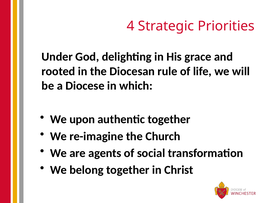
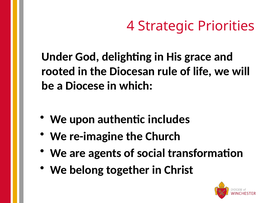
authentic together: together -> includes (169, 120)
